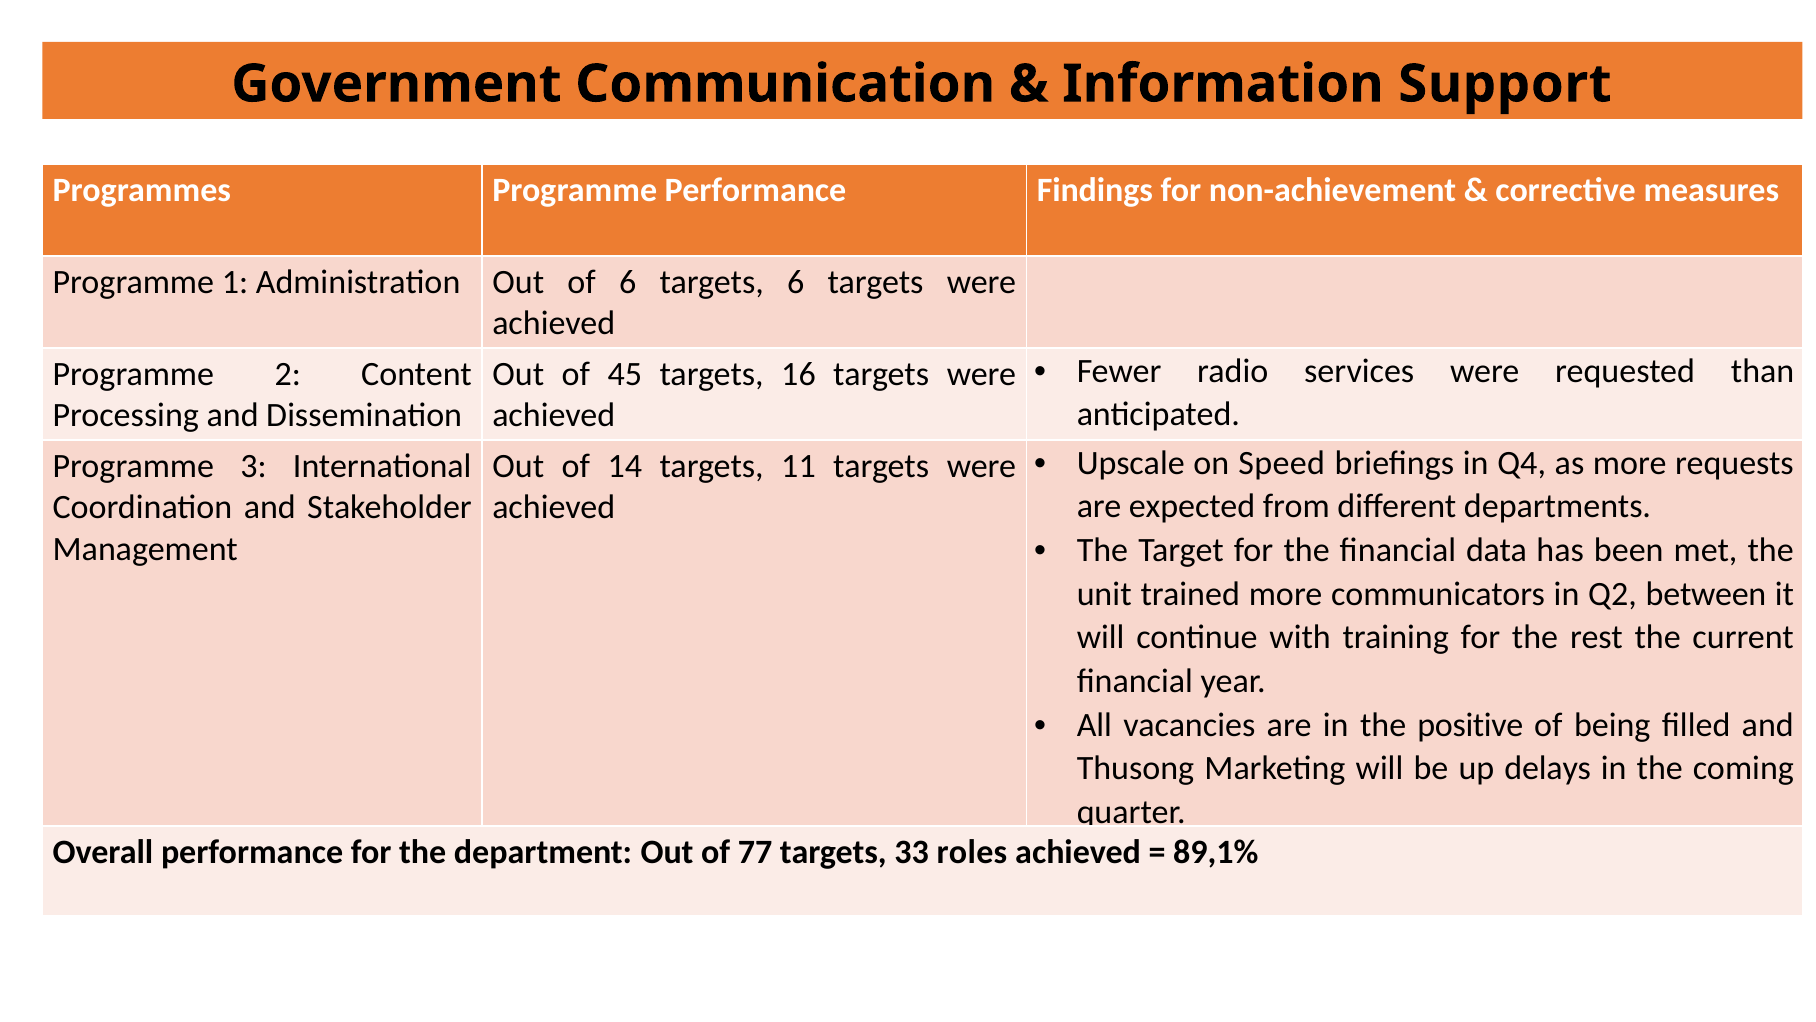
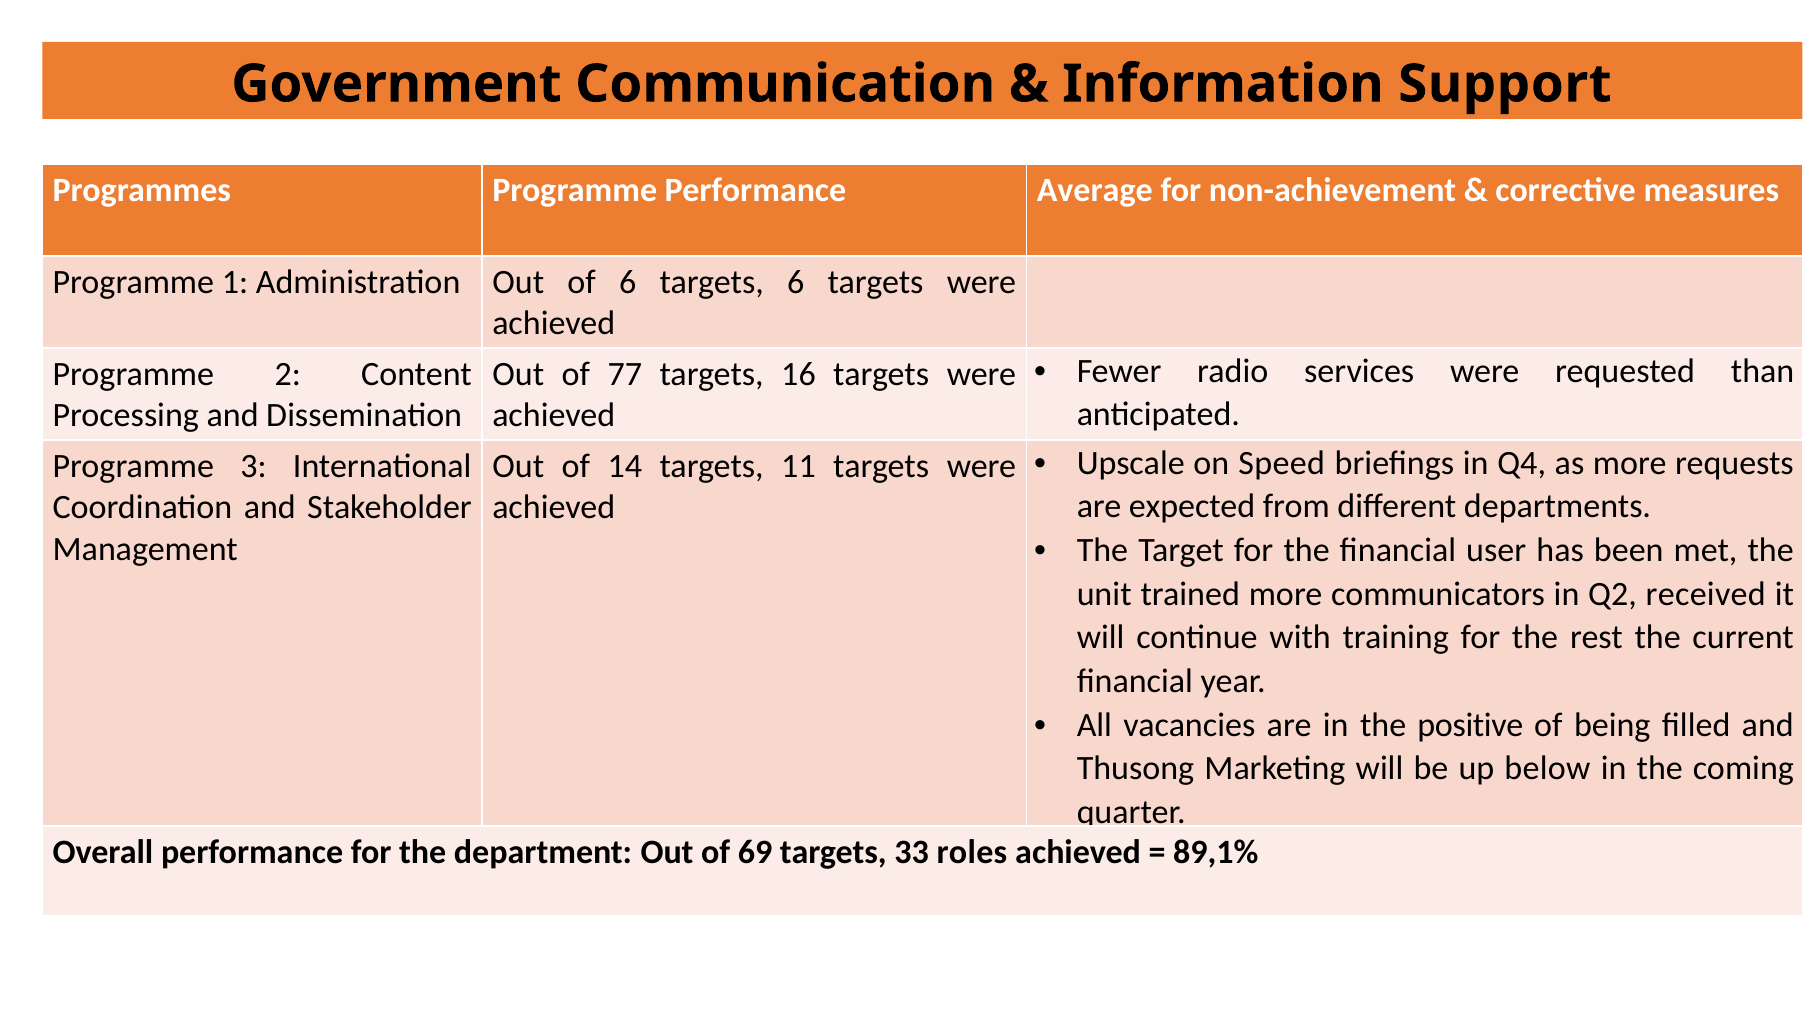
Findings: Findings -> Average (1095, 190)
45: 45 -> 77 (625, 374)
data: data -> user (1496, 550)
between: between -> received (1706, 594)
delays: delays -> below (1547, 768)
77: 77 -> 69 (755, 852)
